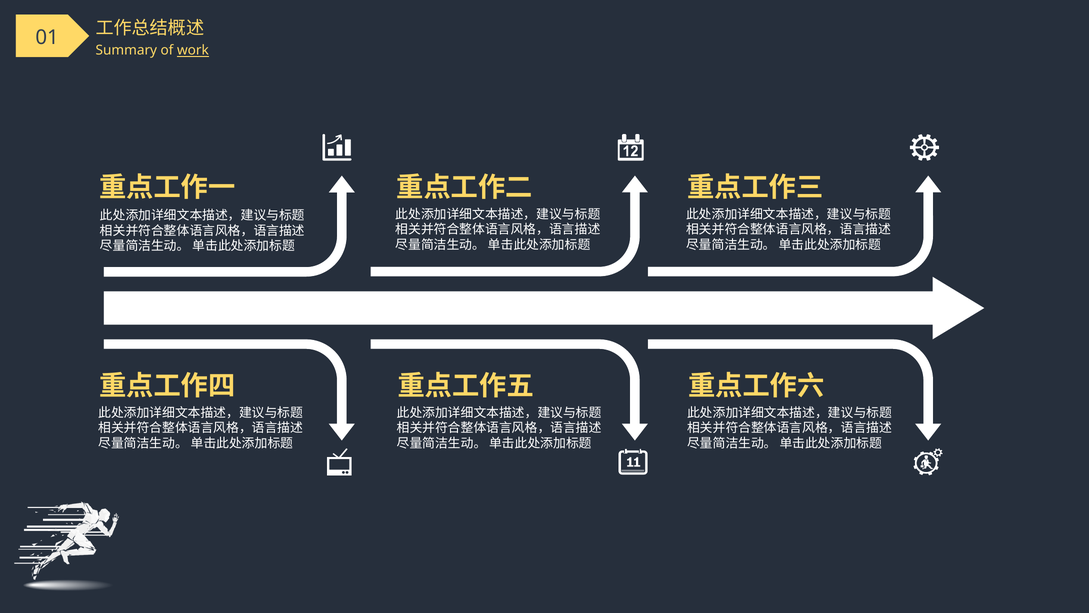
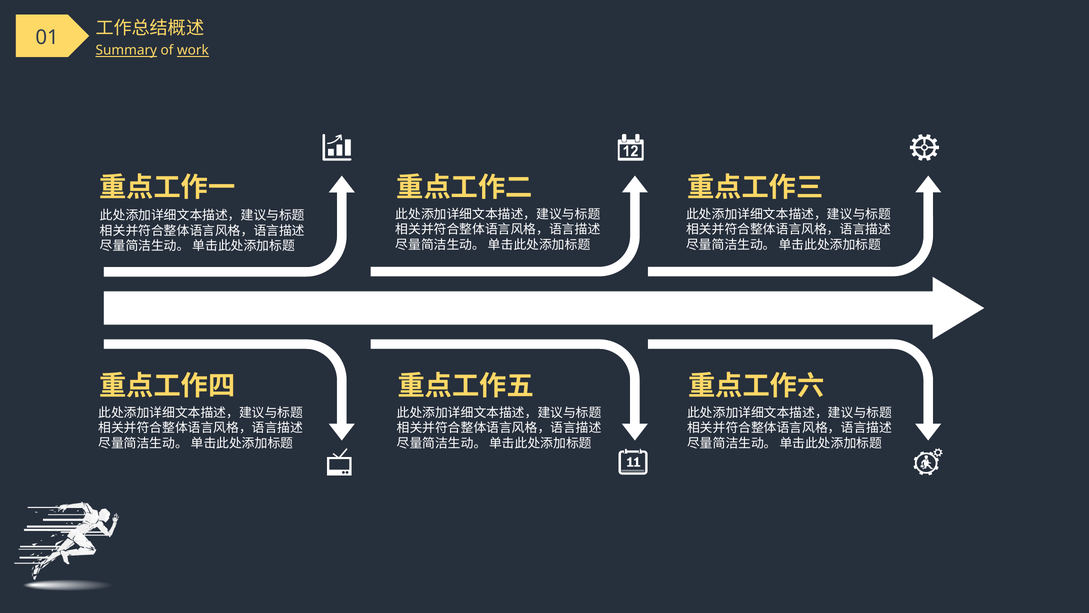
Summary underline: none -> present (126, 50)
